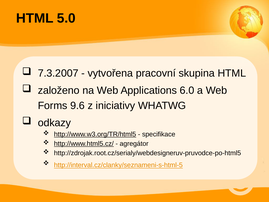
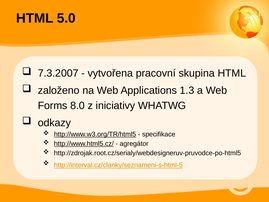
6.0: 6.0 -> 1.3 (187, 90)
9.6: 9.6 -> 8.0 (78, 105)
